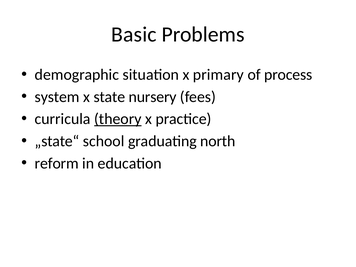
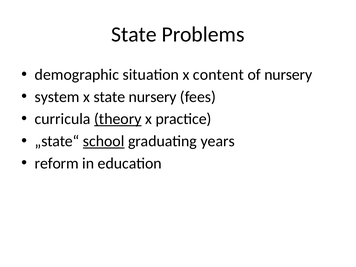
Basic: Basic -> State (134, 34)
primary: primary -> content (218, 75)
of process: process -> nursery (288, 75)
school underline: none -> present (104, 141)
north: north -> years (218, 141)
